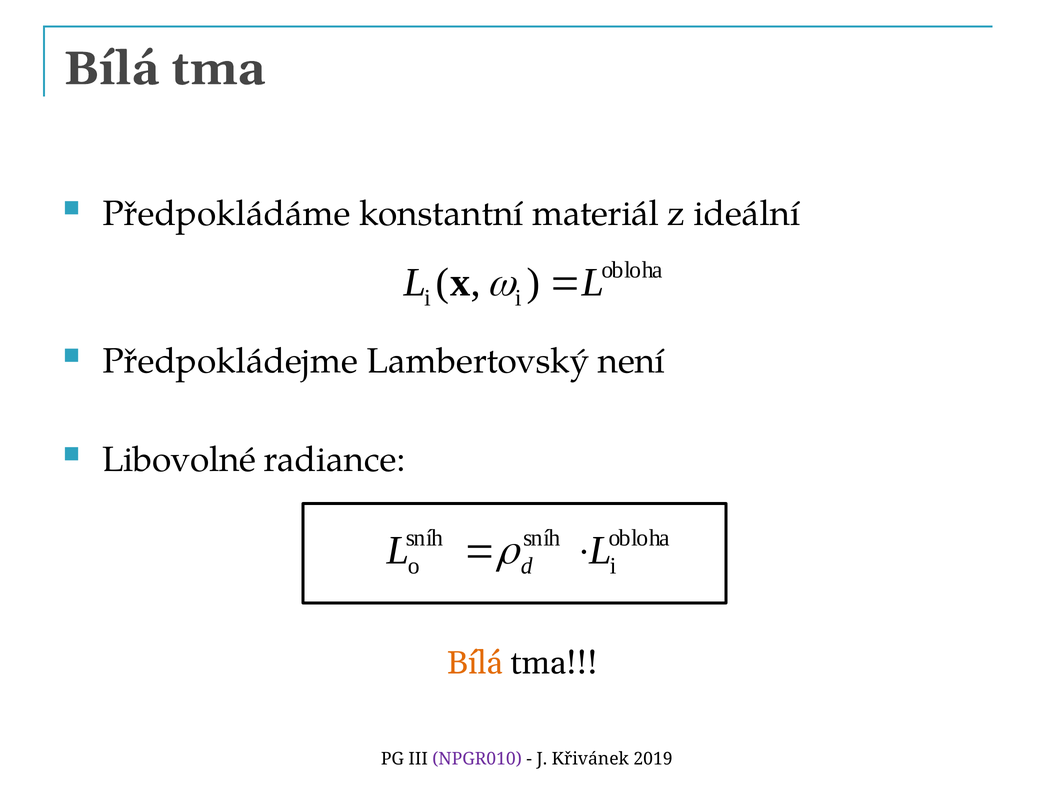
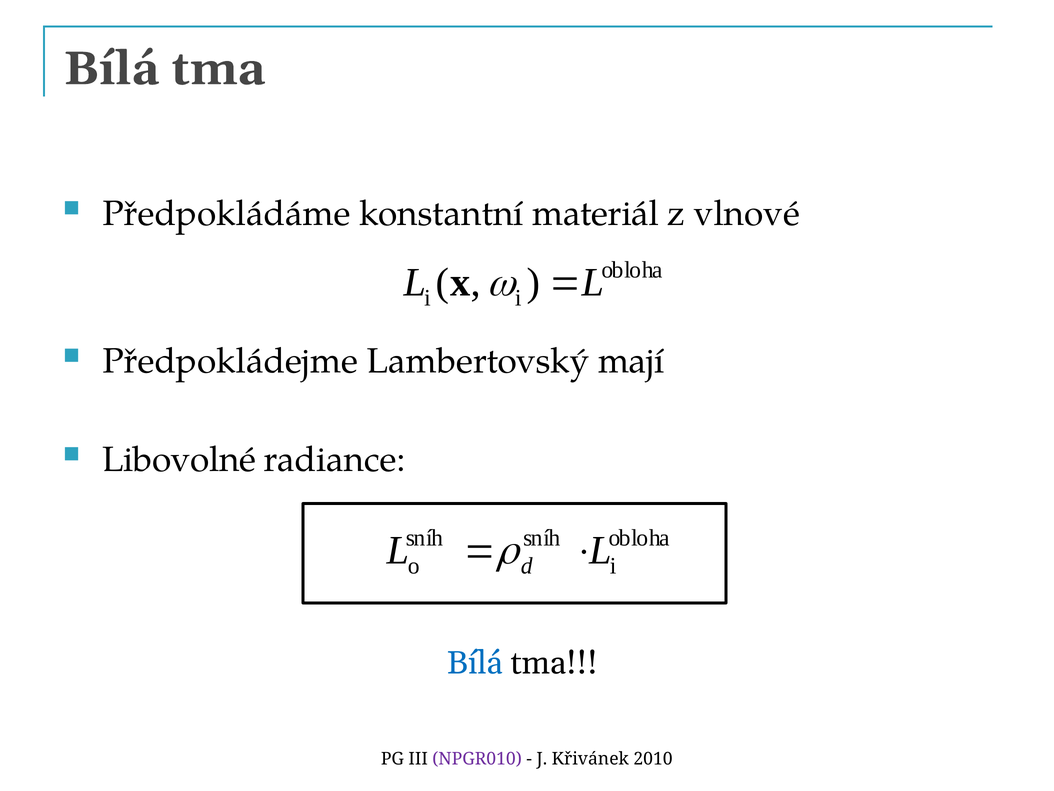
ideální: ideální -> vlnové (747, 213)
není: není -> mají (631, 361)
Bílá colour: orange -> blue (475, 663)
2019: 2019 -> 2010 (653, 758)
